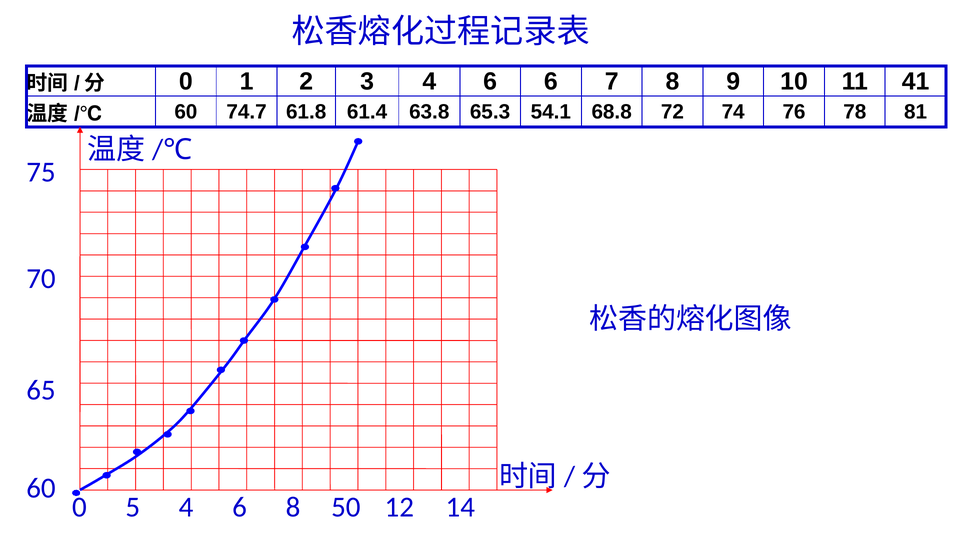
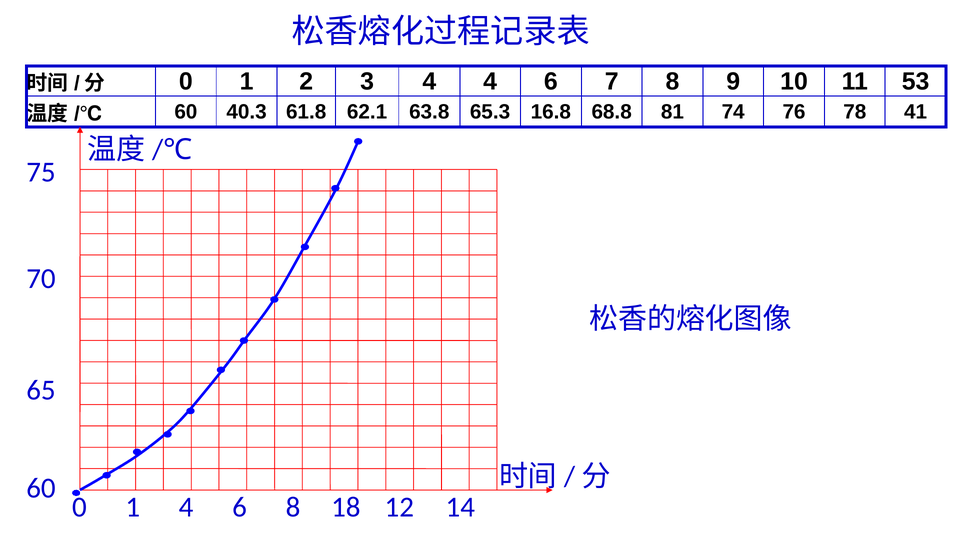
3 4 6: 6 -> 4 (490, 81)
41: 41 -> 53 (916, 81)
74.7: 74.7 -> 40.3 (247, 112)
61.4: 61.4 -> 62.1 (367, 112)
54.1: 54.1 -> 16.8 (551, 112)
72: 72 -> 81 (672, 112)
81: 81 -> 41 (916, 112)
5: 5 -> 1 (133, 507)
50: 50 -> 18 (346, 507)
